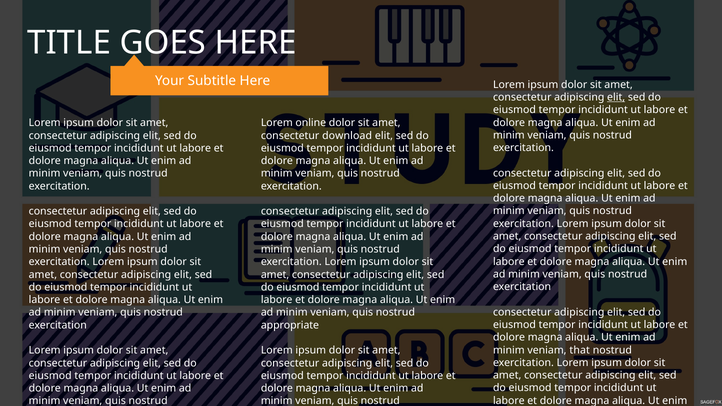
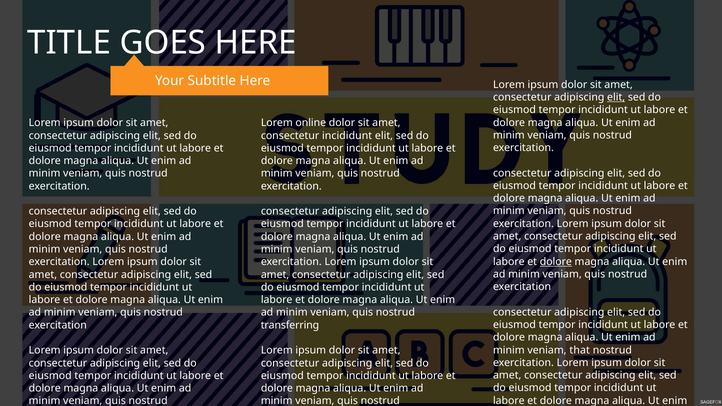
consectetur download: download -> incididunt (347, 136)
dolore underline: none -> present (556, 262)
appropriate: appropriate -> transferring (290, 325)
